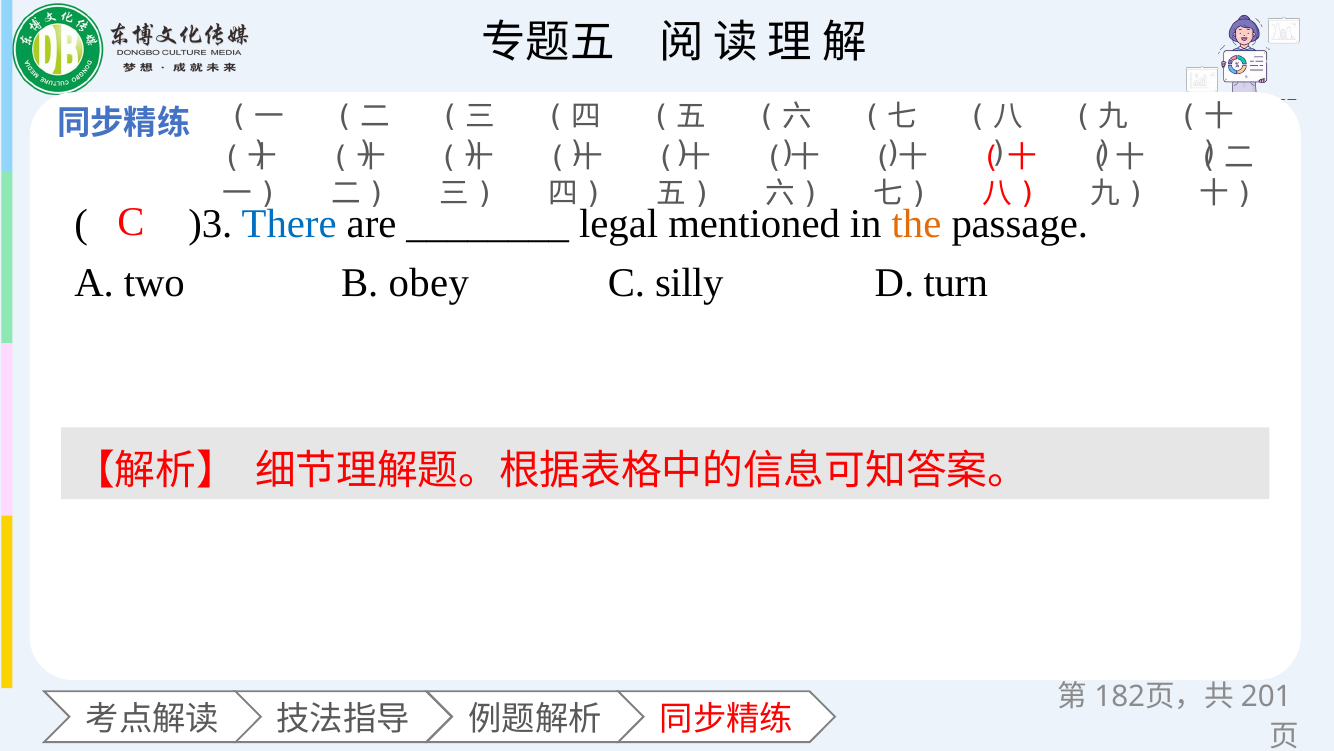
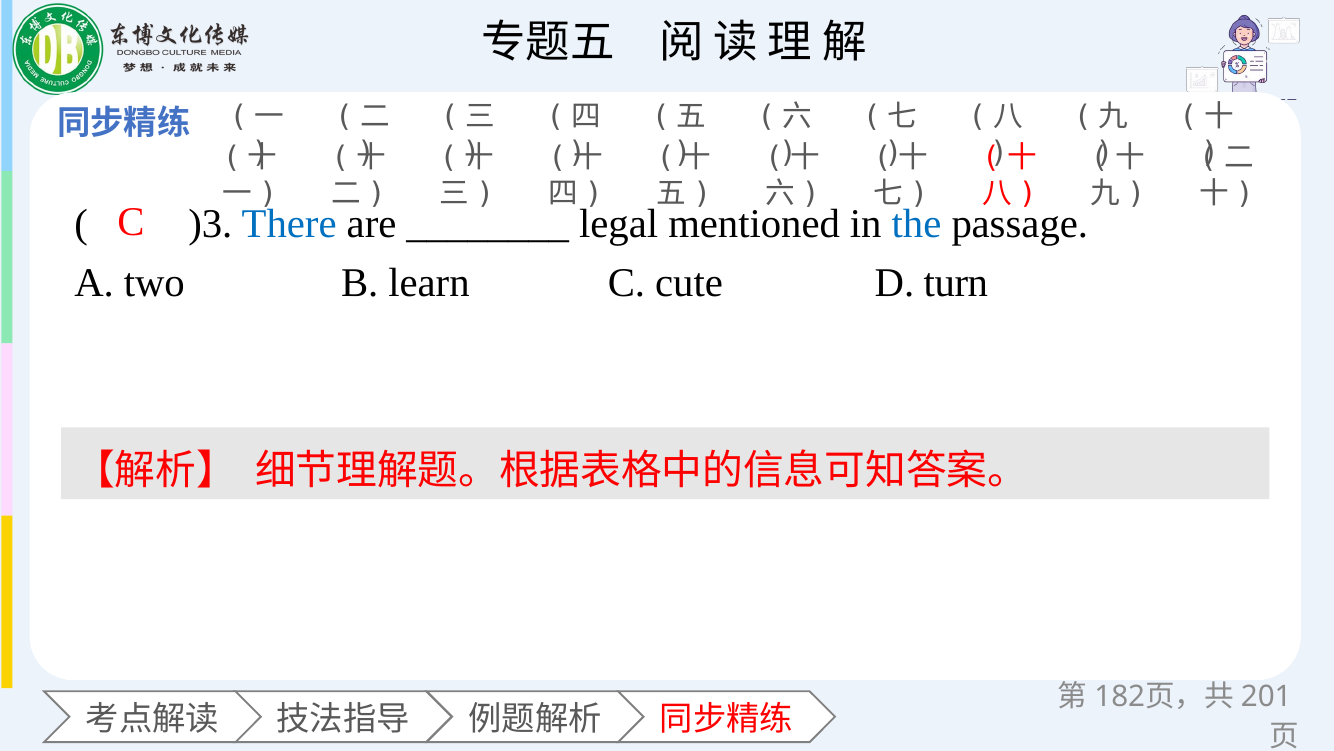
the colour: orange -> blue (917, 224)
obey: obey -> learn (429, 283)
silly: silly -> cute (689, 283)
